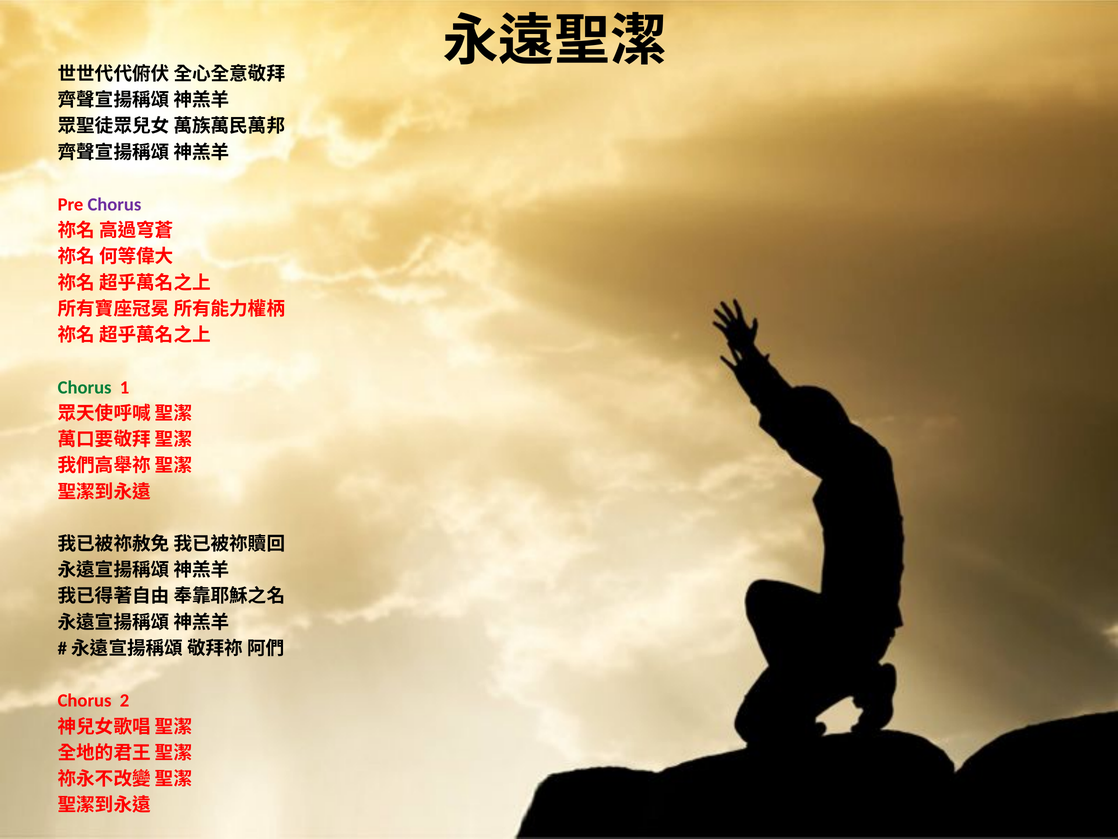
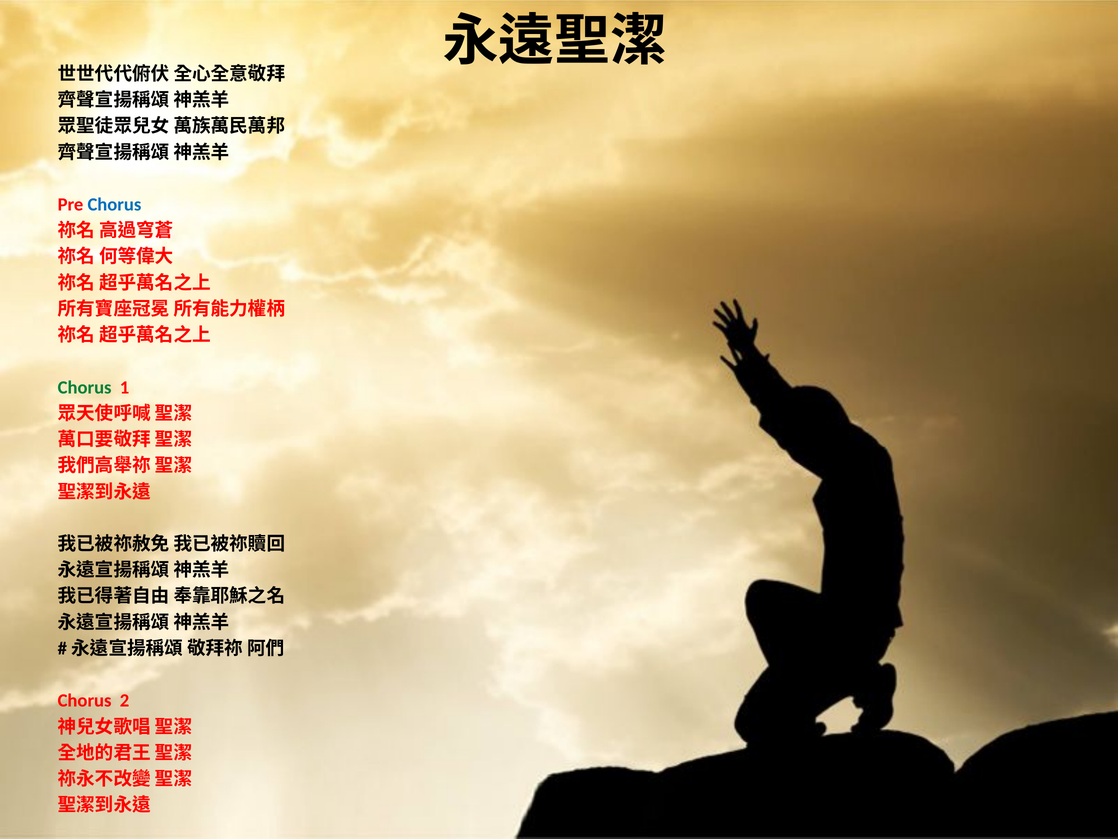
Chorus colour: purple -> blue (114, 204)
